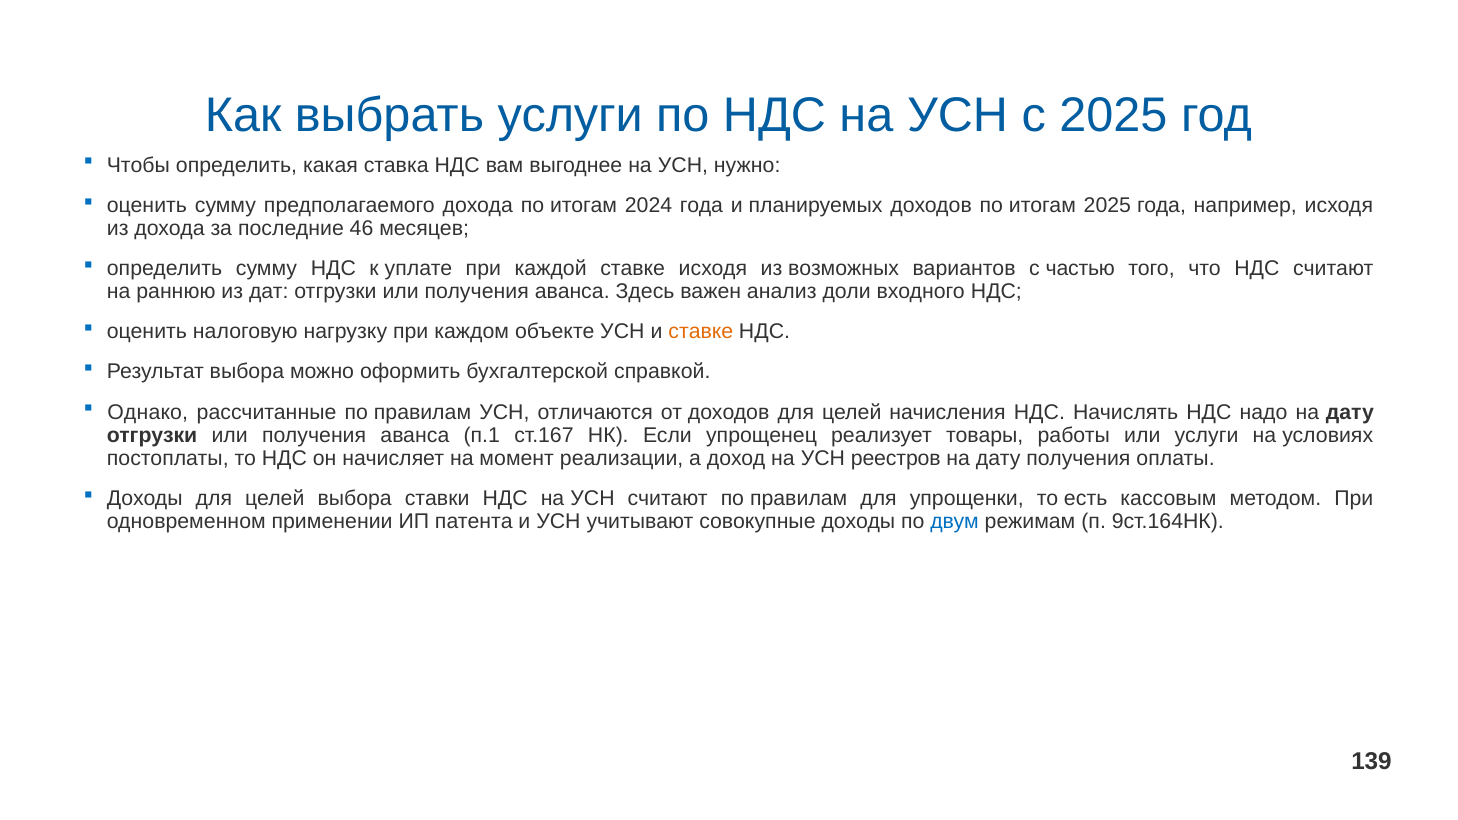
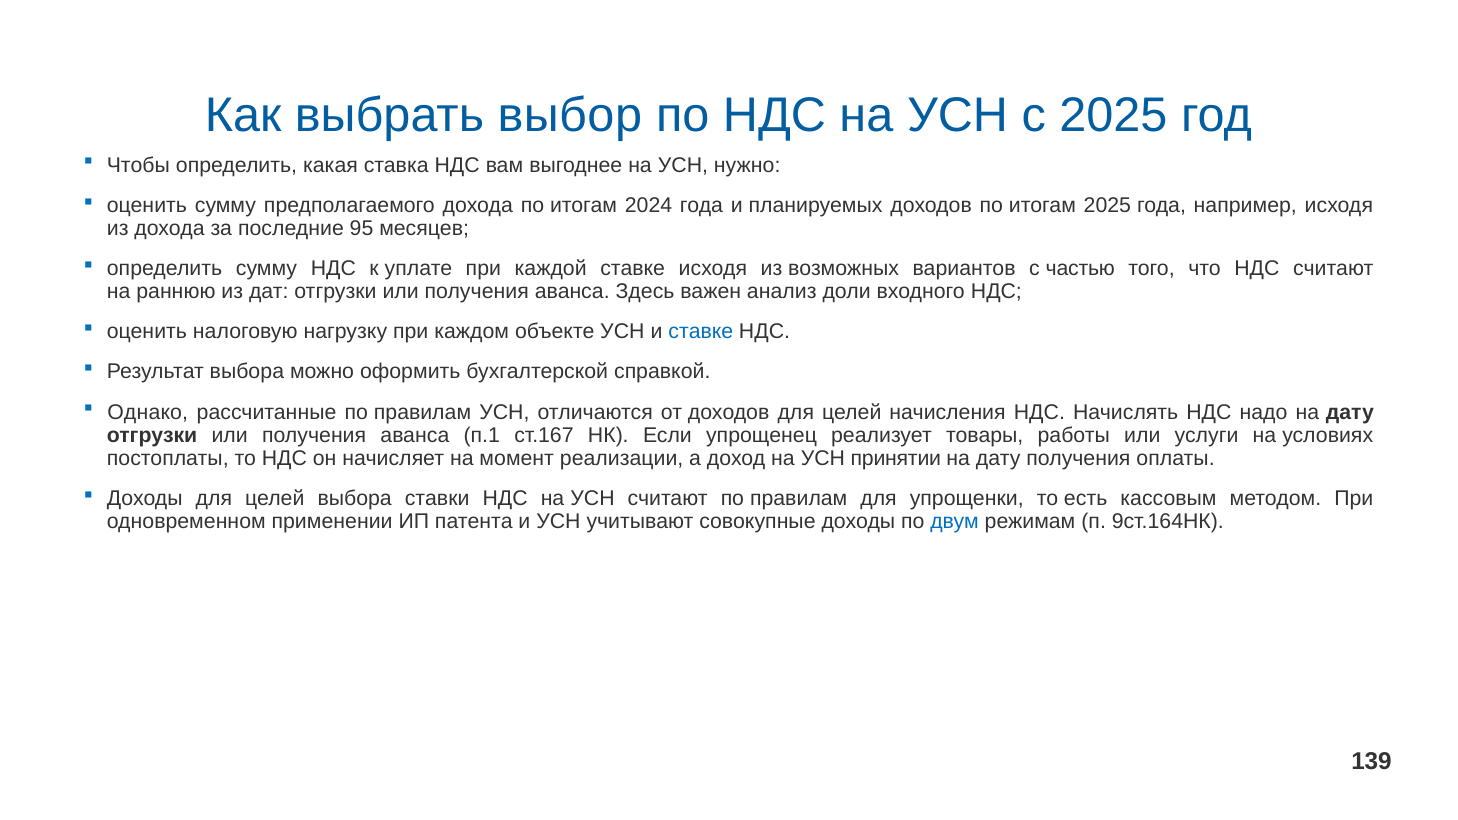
выбрать услуги: услуги -> выбор (570, 116)
46: 46 -> 95 (362, 228)
ставке colour: orange -> blue (701, 332)
реестров: реестров -> принятии (896, 458)
